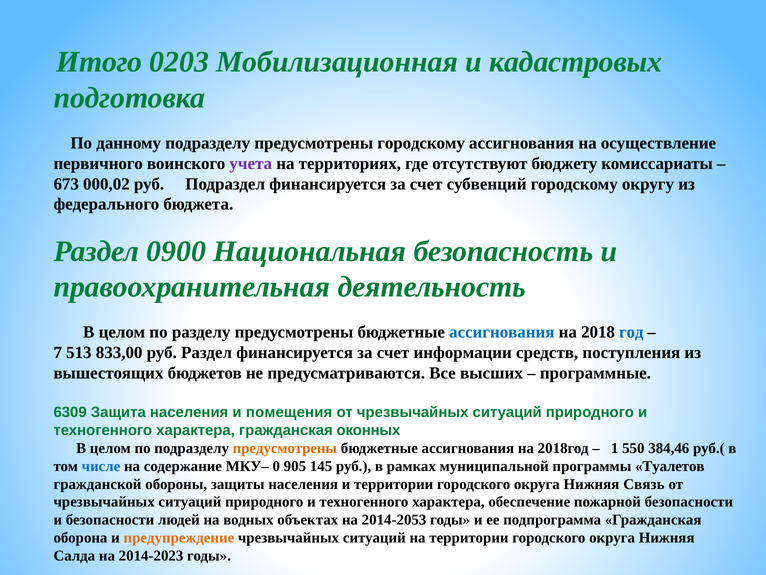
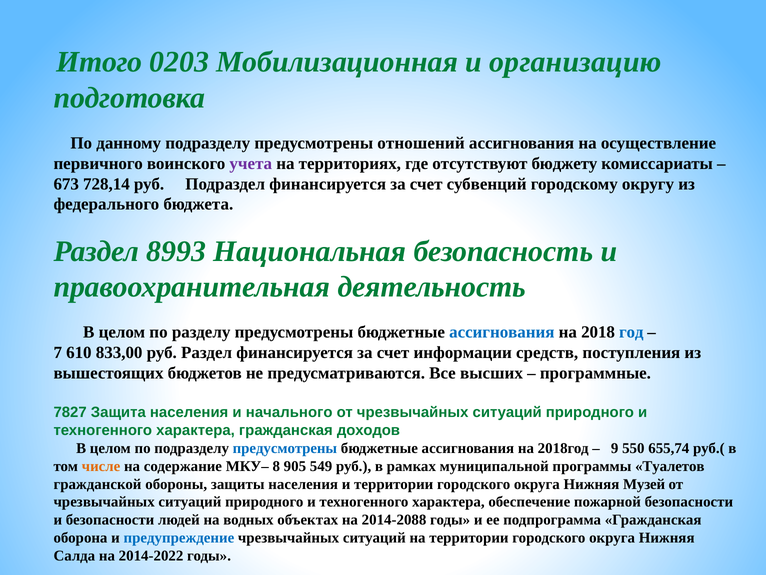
кадастровых: кадастровых -> организацию (575, 62)
предусмотрены городскому: городскому -> отношений (421, 143)
000,02: 000,02 -> 728,14 (106, 184)
0900: 0900 -> 8993 (176, 251)
513: 513 -> 610 (79, 352)
6309: 6309 -> 7827 (70, 412)
помещения: помещения -> начального (289, 412)
оконных: оконных -> доходов (368, 430)
предусмотрены colour: orange -> blue (285, 448)
1: 1 -> 9 (615, 448)
384,46: 384,46 -> 655,74 (669, 448)
числе colour: blue -> orange (101, 466)
0: 0 -> 8 (276, 466)
145: 145 -> 549 (321, 466)
Связь: Связь -> Музей (644, 484)
2014-2053: 2014-2053 -> 2014-2088 (394, 519)
предупреждение colour: orange -> blue (179, 537)
2014-2023: 2014-2023 -> 2014-2022 (151, 555)
